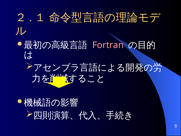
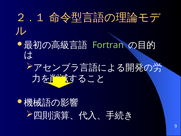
Fortran colour: pink -> light green (108, 45)
